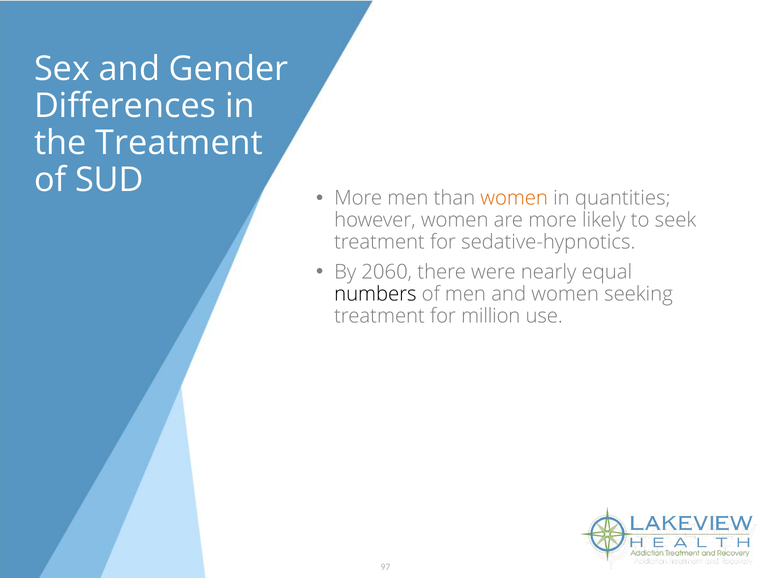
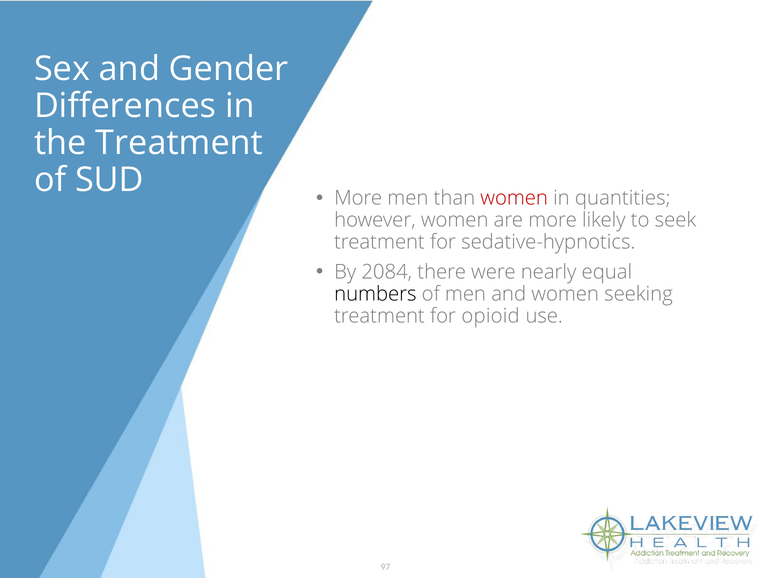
women colour: orange -> red (514, 198)
2060: 2060 -> 2084 (387, 272)
million: million -> opioid (491, 316)
